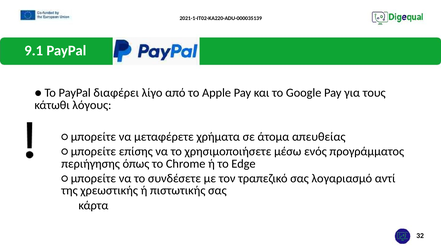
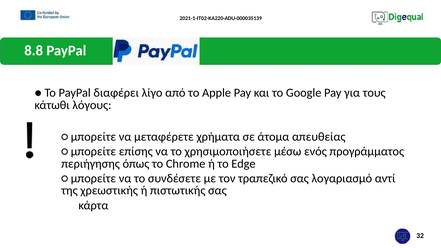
9.1: 9.1 -> 8.8 (34, 51)
